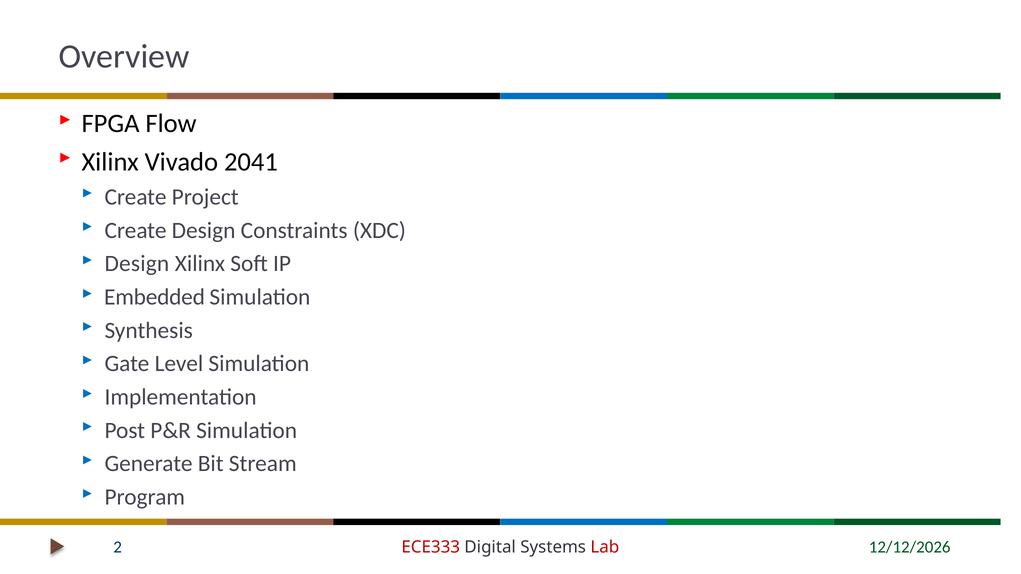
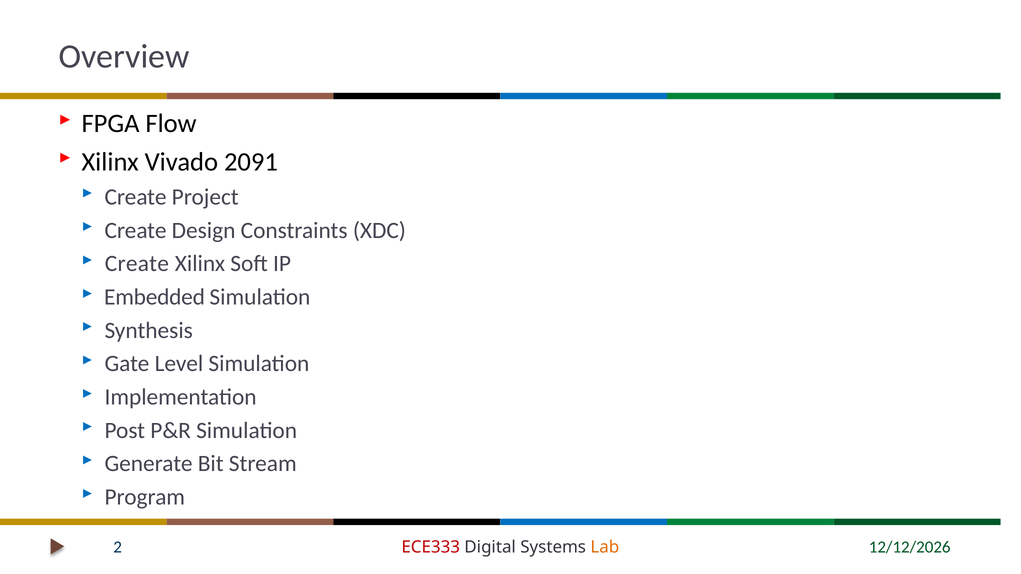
2041: 2041 -> 2091 (251, 162)
Design: Design -> Create (137, 264)
Lab colour: red -> orange (605, 547)
